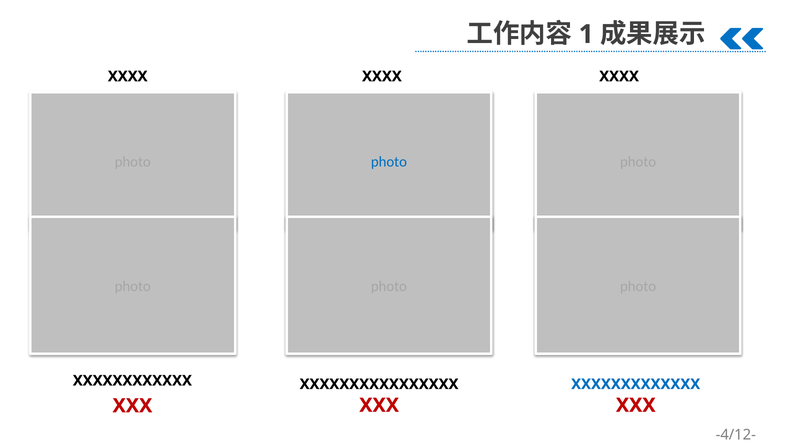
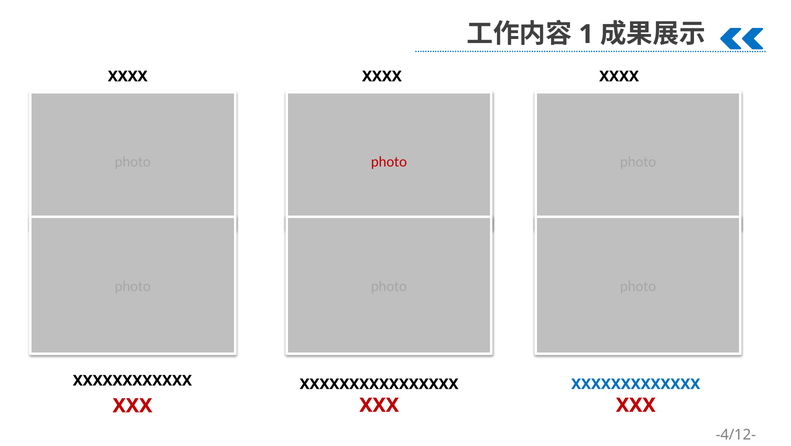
photo colour: blue -> red (389, 162)
